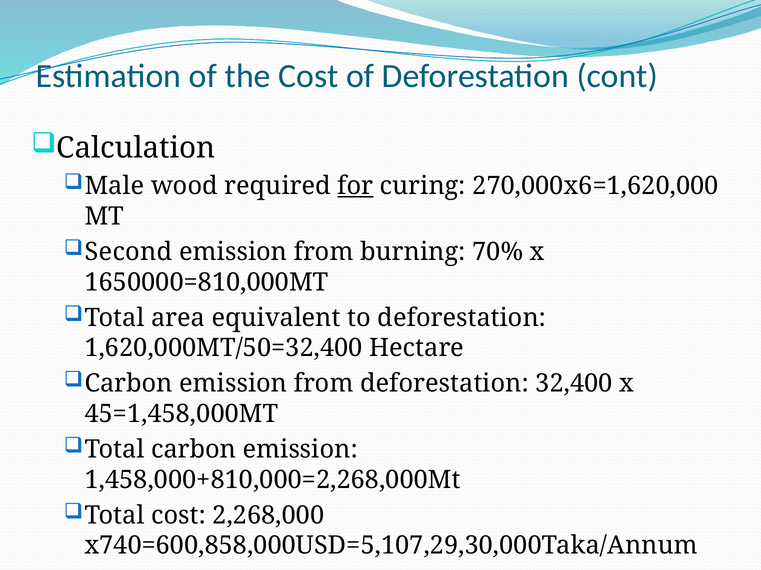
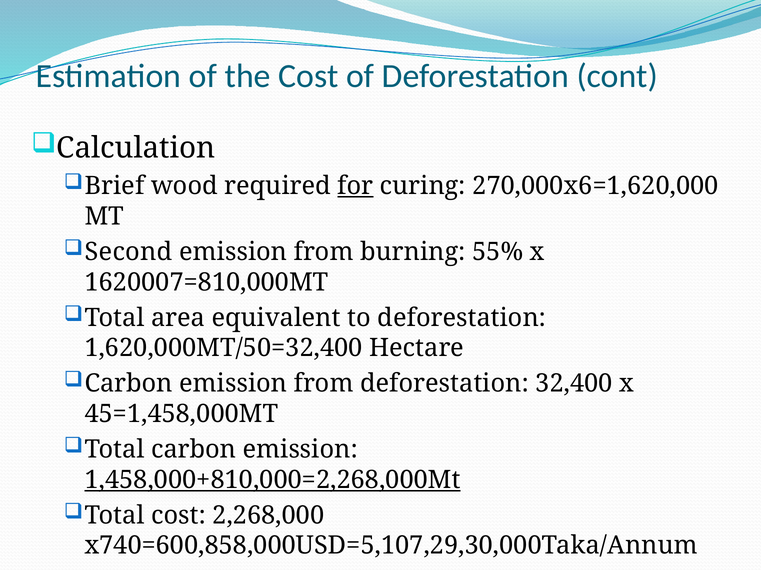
Male: Male -> Brief (115, 186)
70%: 70% -> 55% (498, 252)
1650000=810,000MT: 1650000=810,000MT -> 1620007=810,000MT (207, 283)
1,458,000+810,000=2,268,000Mt underline: none -> present (273, 480)
